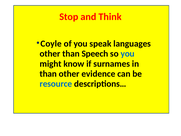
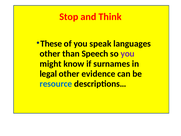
Coyle: Coyle -> These (51, 44)
you colour: blue -> purple (128, 54)
than: than -> legal (48, 74)
